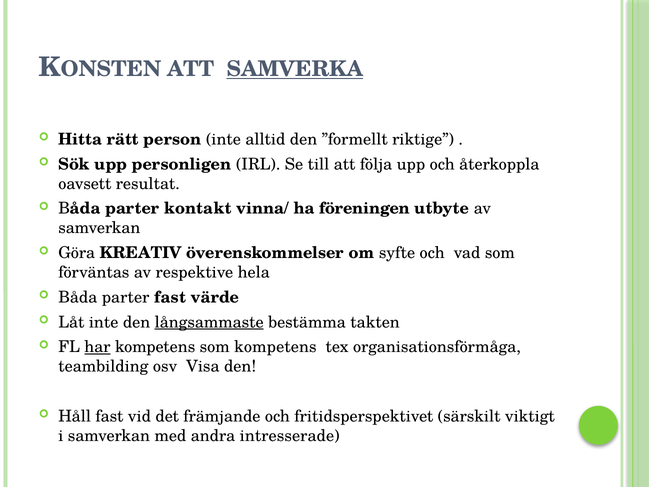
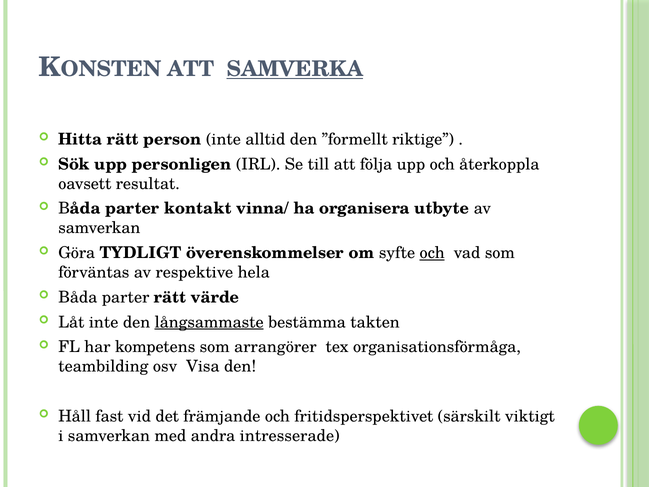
föreningen: föreningen -> organisera (365, 208)
KREATIV: KREATIV -> TYDLIGT (141, 253)
och underline: none -> present (432, 253)
parter fast: fast -> rätt (170, 297)
har underline: present -> none (97, 347)
som kompetens: kompetens -> arrangörer (275, 347)
